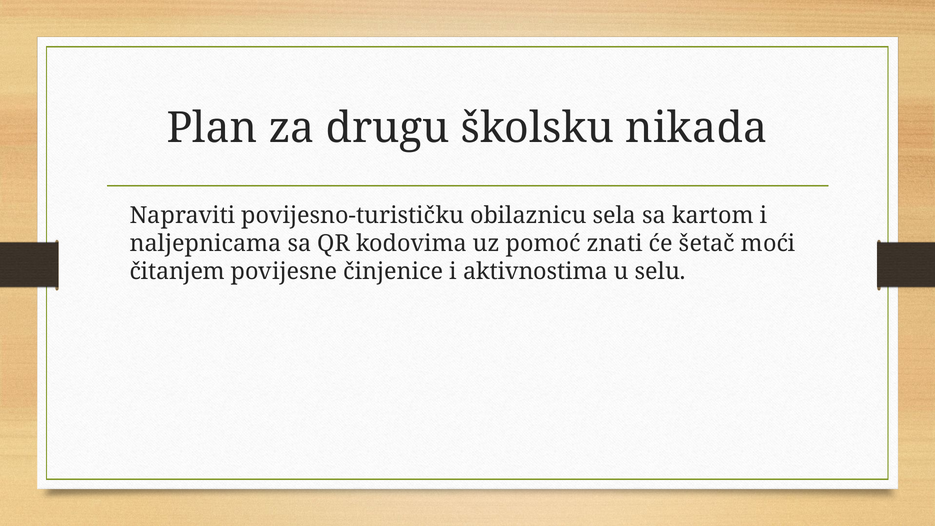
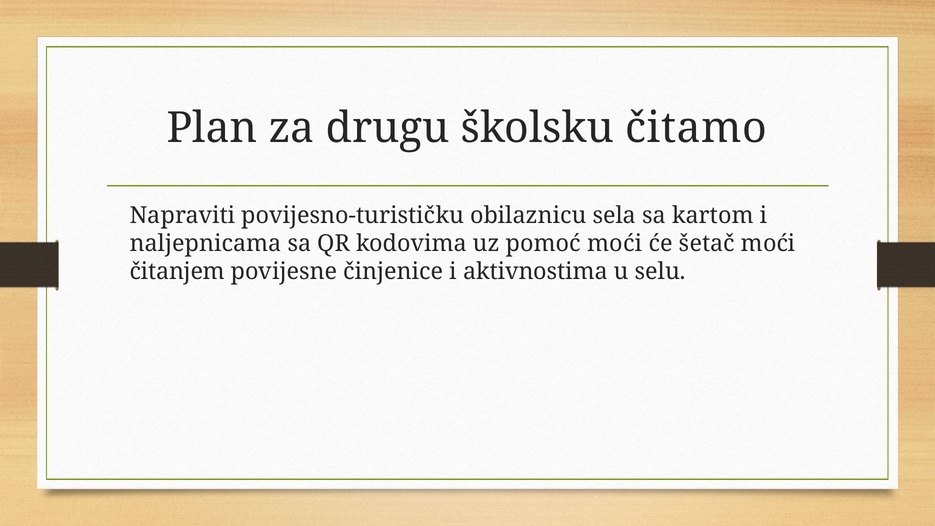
nikada: nikada -> čitamo (696, 128)
pomoć znati: znati -> moći (615, 243)
